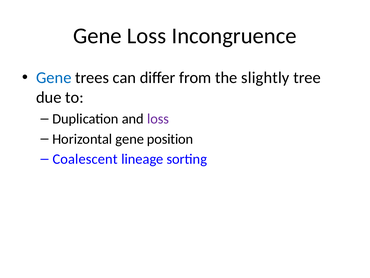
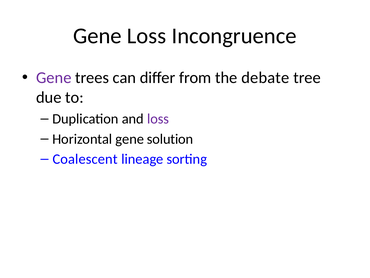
Gene colour: blue -> purple (54, 78)
slightly: slightly -> debate (265, 78)
position: position -> solution (170, 139)
